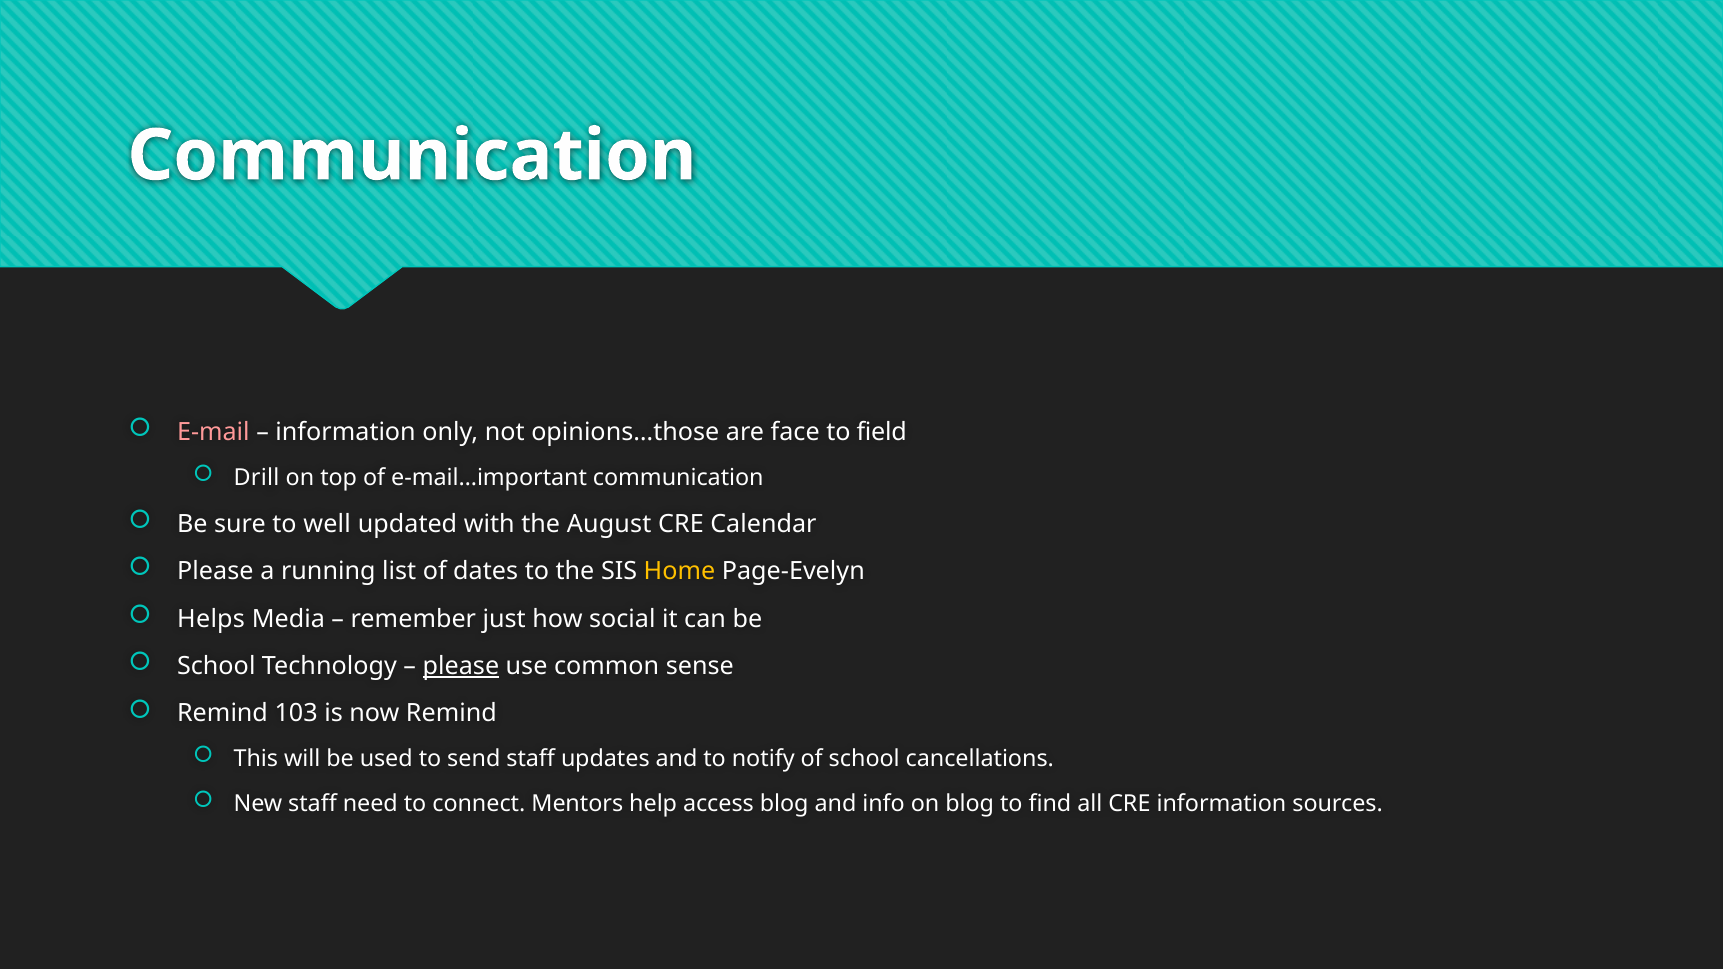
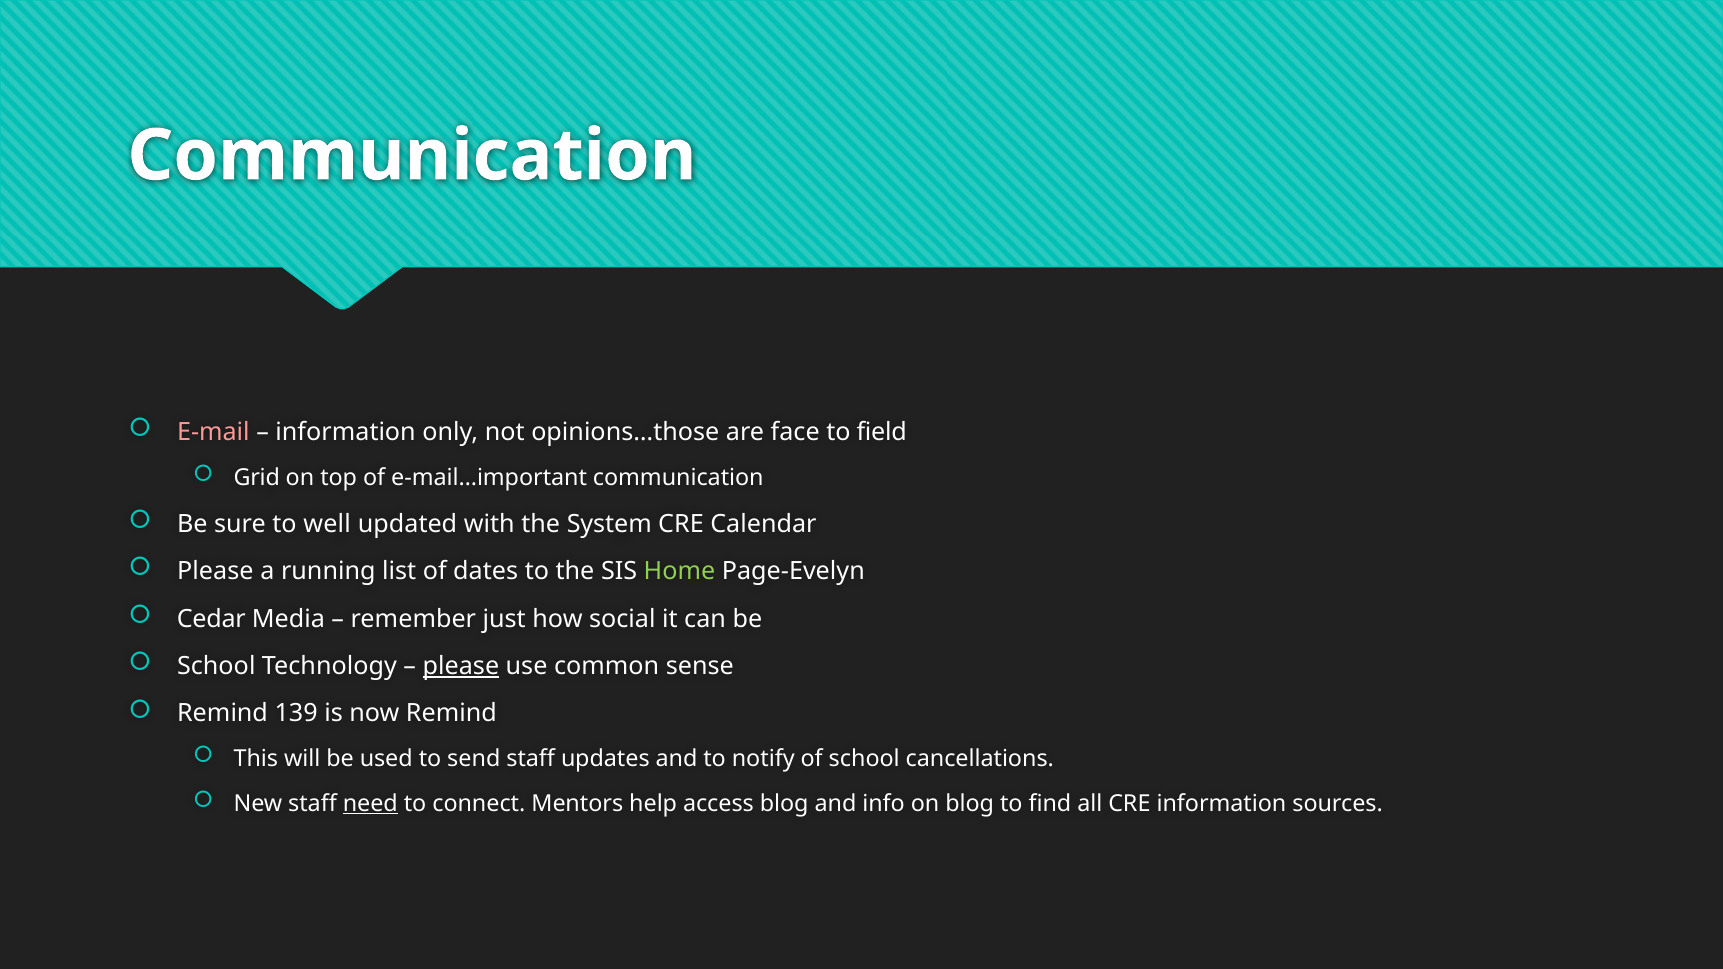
Drill: Drill -> Grid (257, 478)
August: August -> System (609, 524)
Home colour: yellow -> light green (679, 572)
Helps: Helps -> Cedar (211, 619)
103: 103 -> 139 (296, 714)
need underline: none -> present (370, 804)
